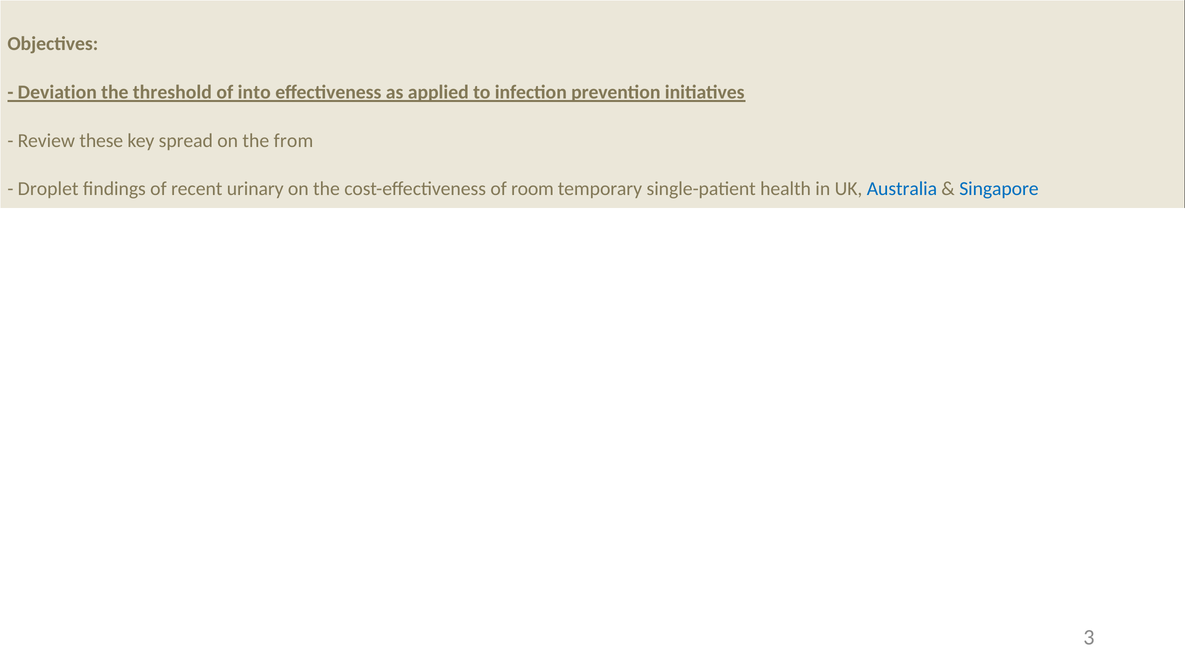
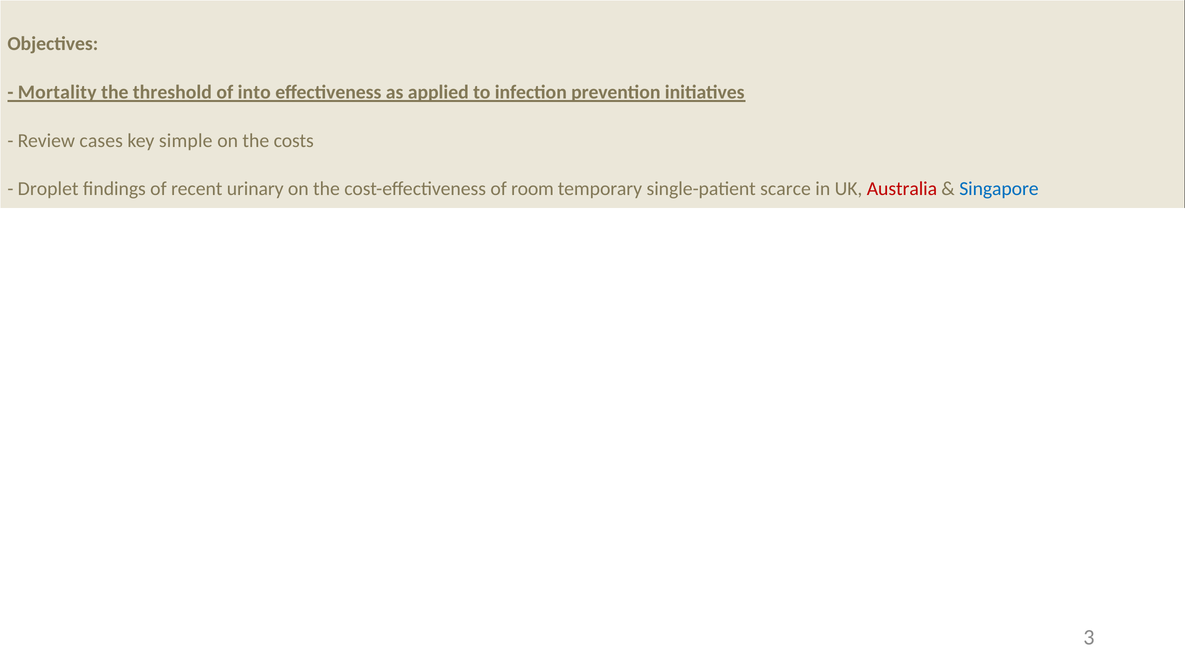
Deviation: Deviation -> Mortality (57, 92)
these: these -> cases (101, 140)
spread: spread -> simple (186, 140)
from: from -> costs (294, 140)
health: health -> scarce (786, 189)
Australia colour: blue -> red (902, 189)
